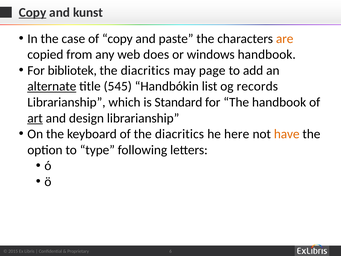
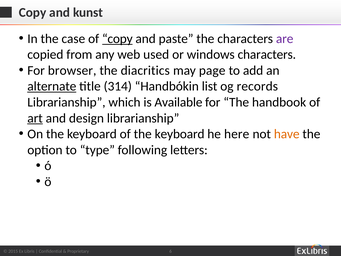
Copy underline: present -> none (33, 12)
copy underline: none -> present (117, 39)
are colour: orange -> purple (285, 39)
does: does -> used (156, 55)
windows handbook: handbook -> characters (267, 55)
bibliotek: bibliotek -> browser (72, 70)
545: 545 -> 314 (118, 86)
Standard: Standard -> Available (178, 102)
of the diacritics: diacritics -> keyboard (180, 134)
